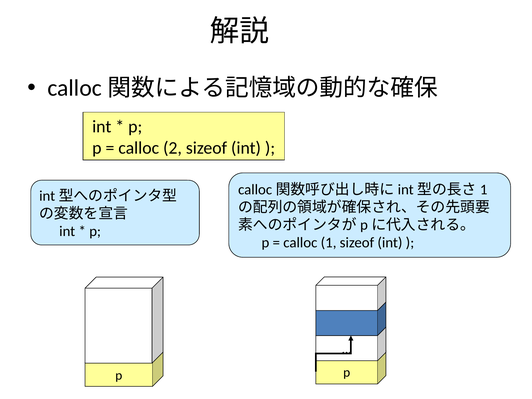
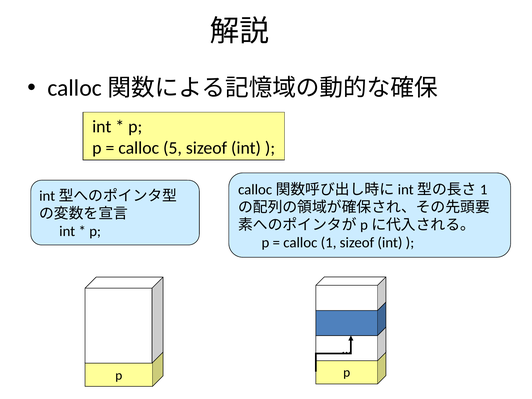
2: 2 -> 5 (172, 148)
